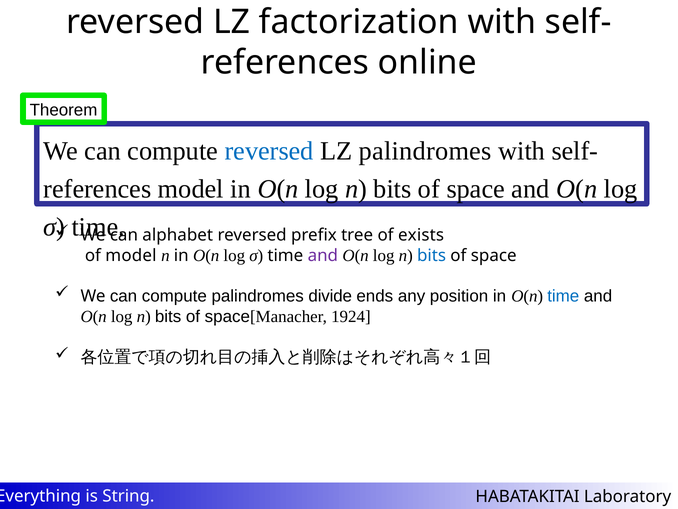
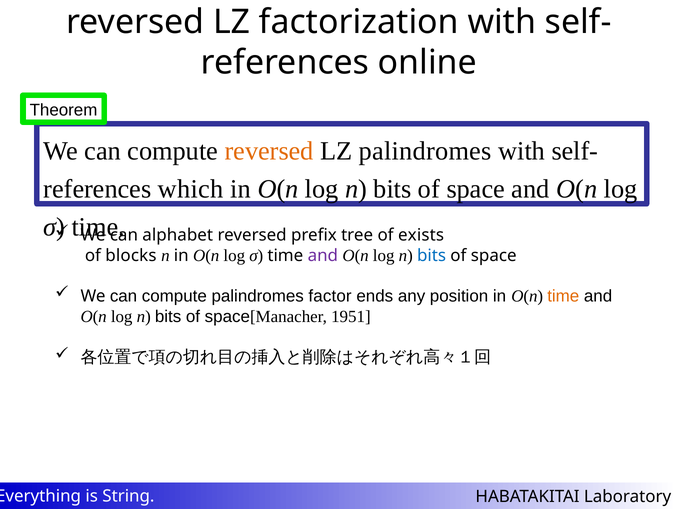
reversed colour: blue -> orange (269, 151)
model: model -> which (191, 189)
of model: model -> blocks (131, 255)
divide: divide -> factor (330, 296)
time colour: blue -> orange (563, 296)
1924: 1924 -> 1951 (351, 316)
